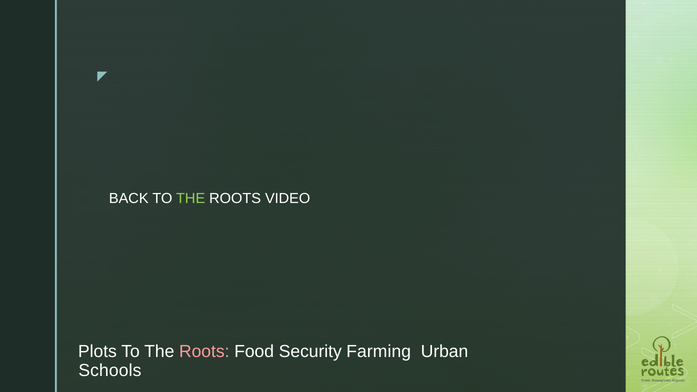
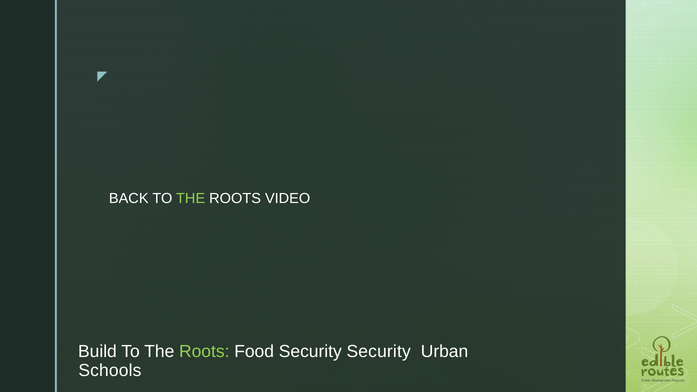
Plots: Plots -> Build (97, 352)
Roots colour: pink -> light green (204, 352)
Security Farming: Farming -> Security (379, 352)
